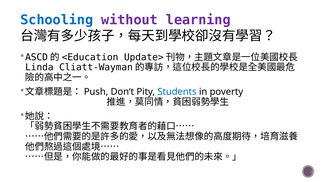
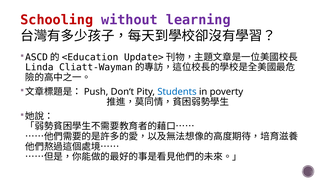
Schooling colour: blue -> red (57, 20)
